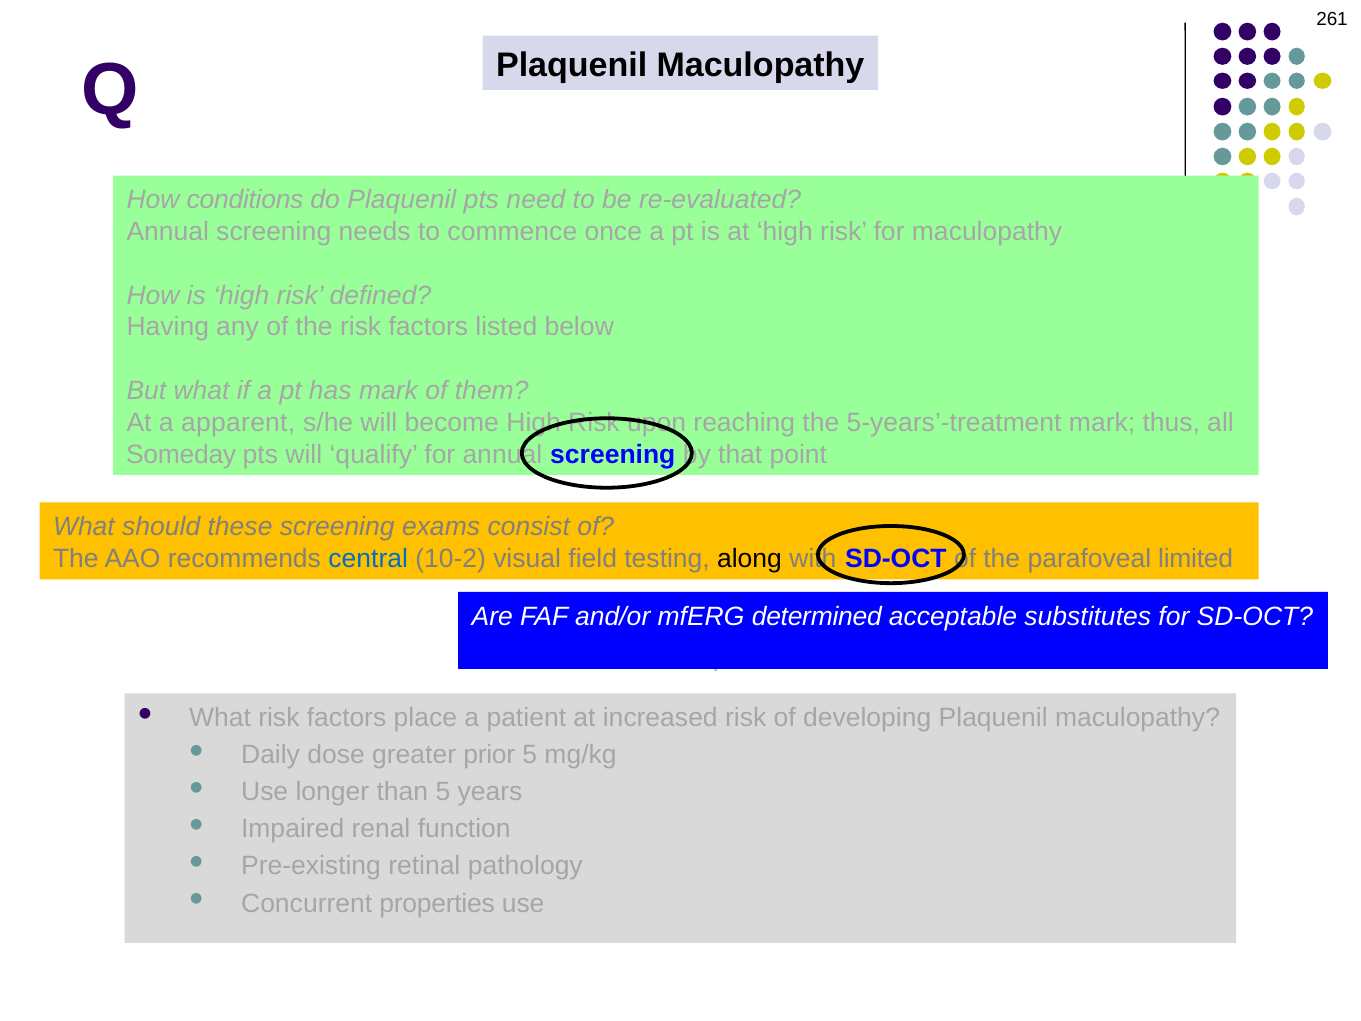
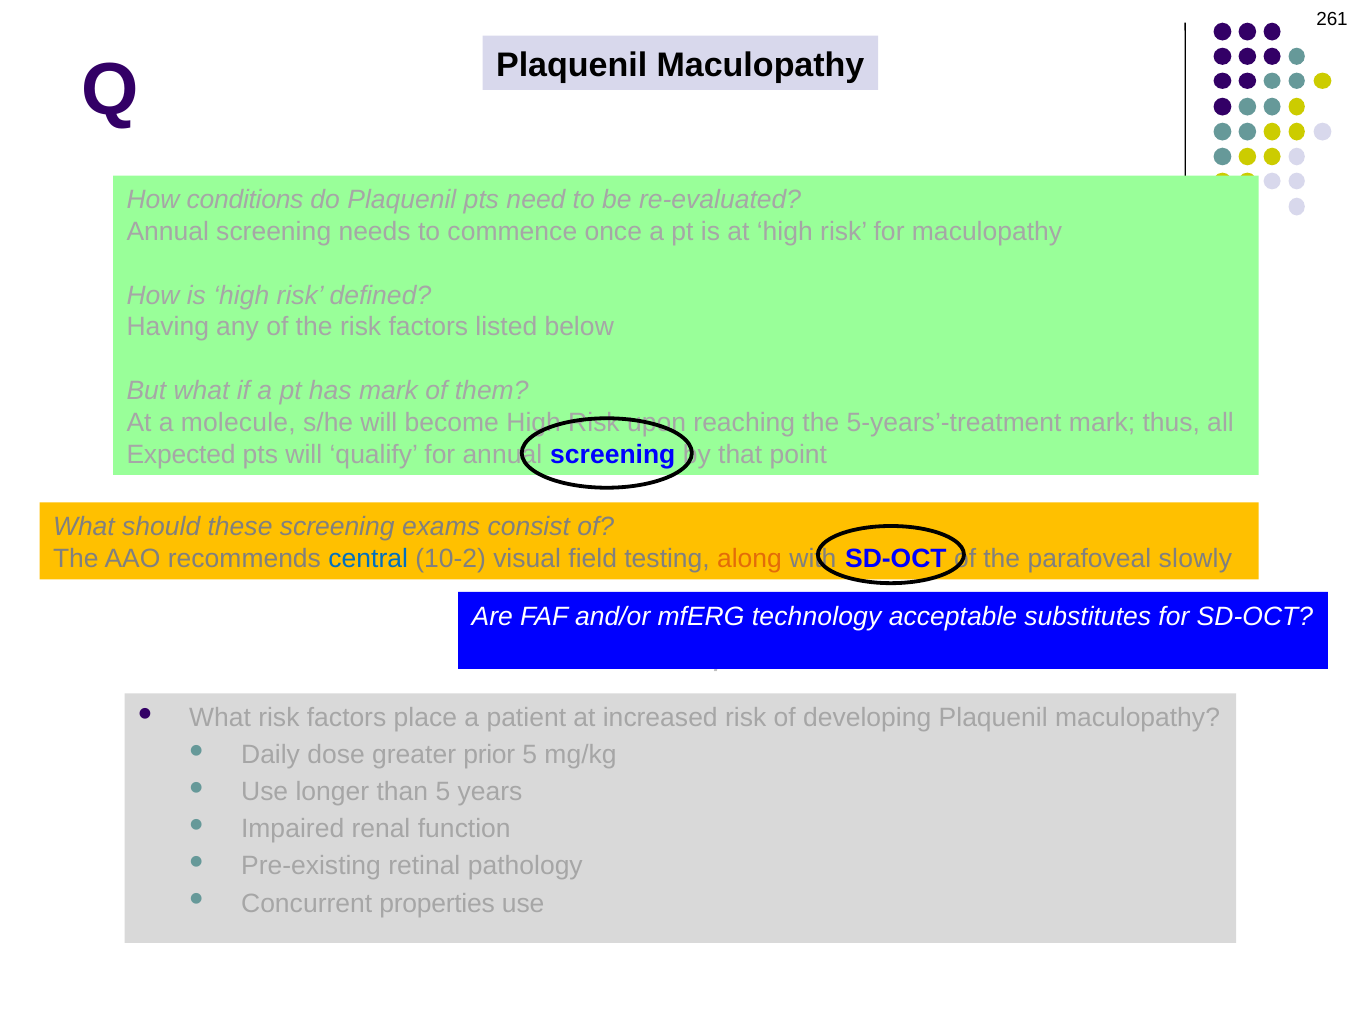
apparent: apparent -> molecule (238, 422)
Someday: Someday -> Expected (181, 454)
along colour: black -> orange (749, 558)
limited: limited -> slowly (1195, 558)
determined: determined -> technology (817, 616)
